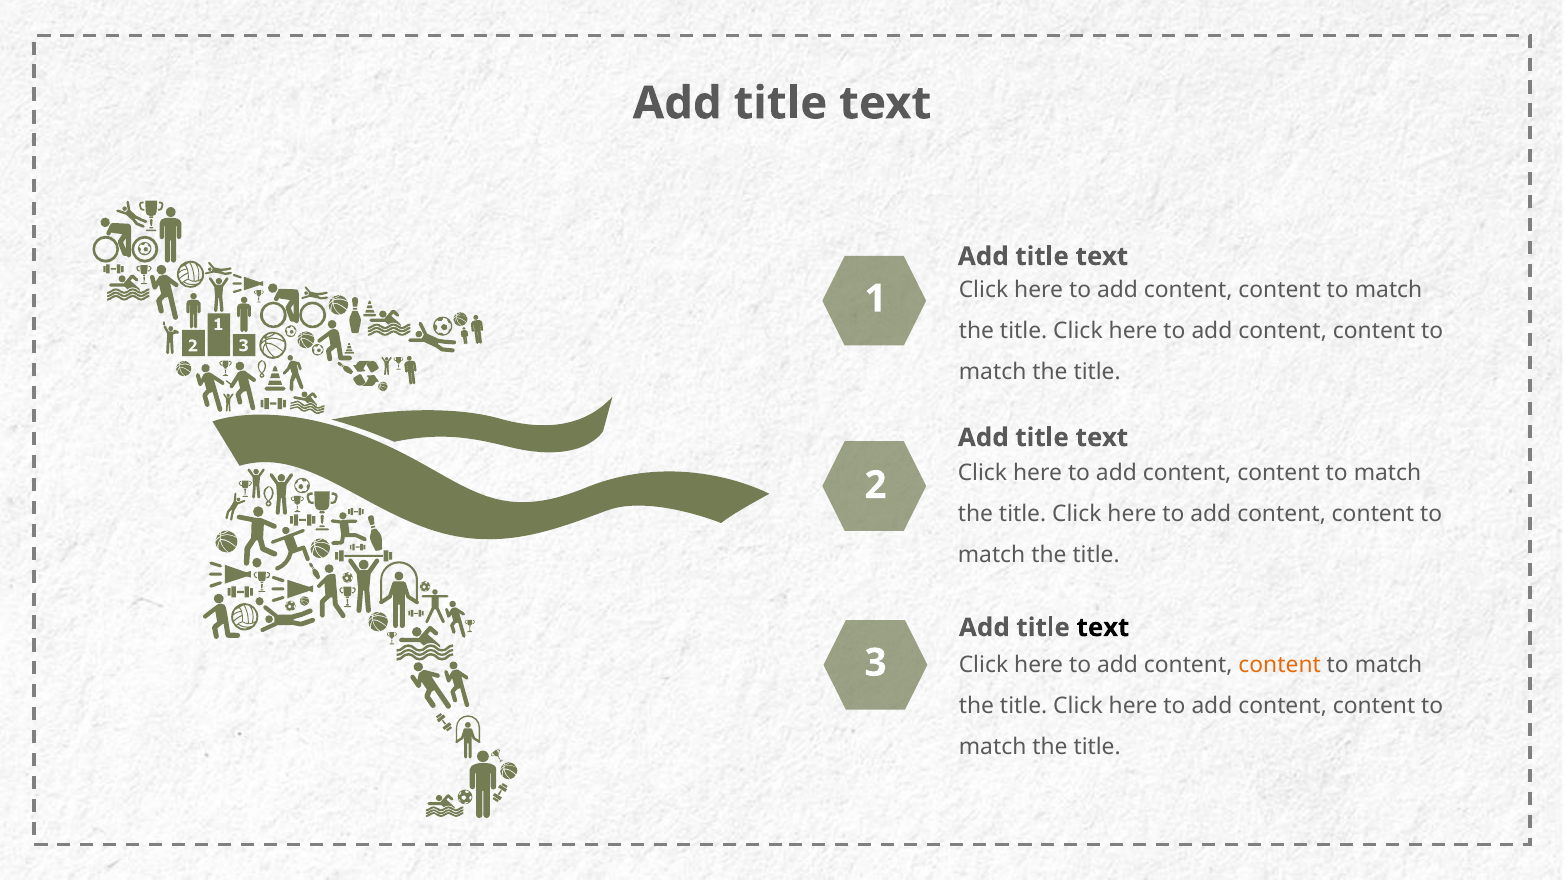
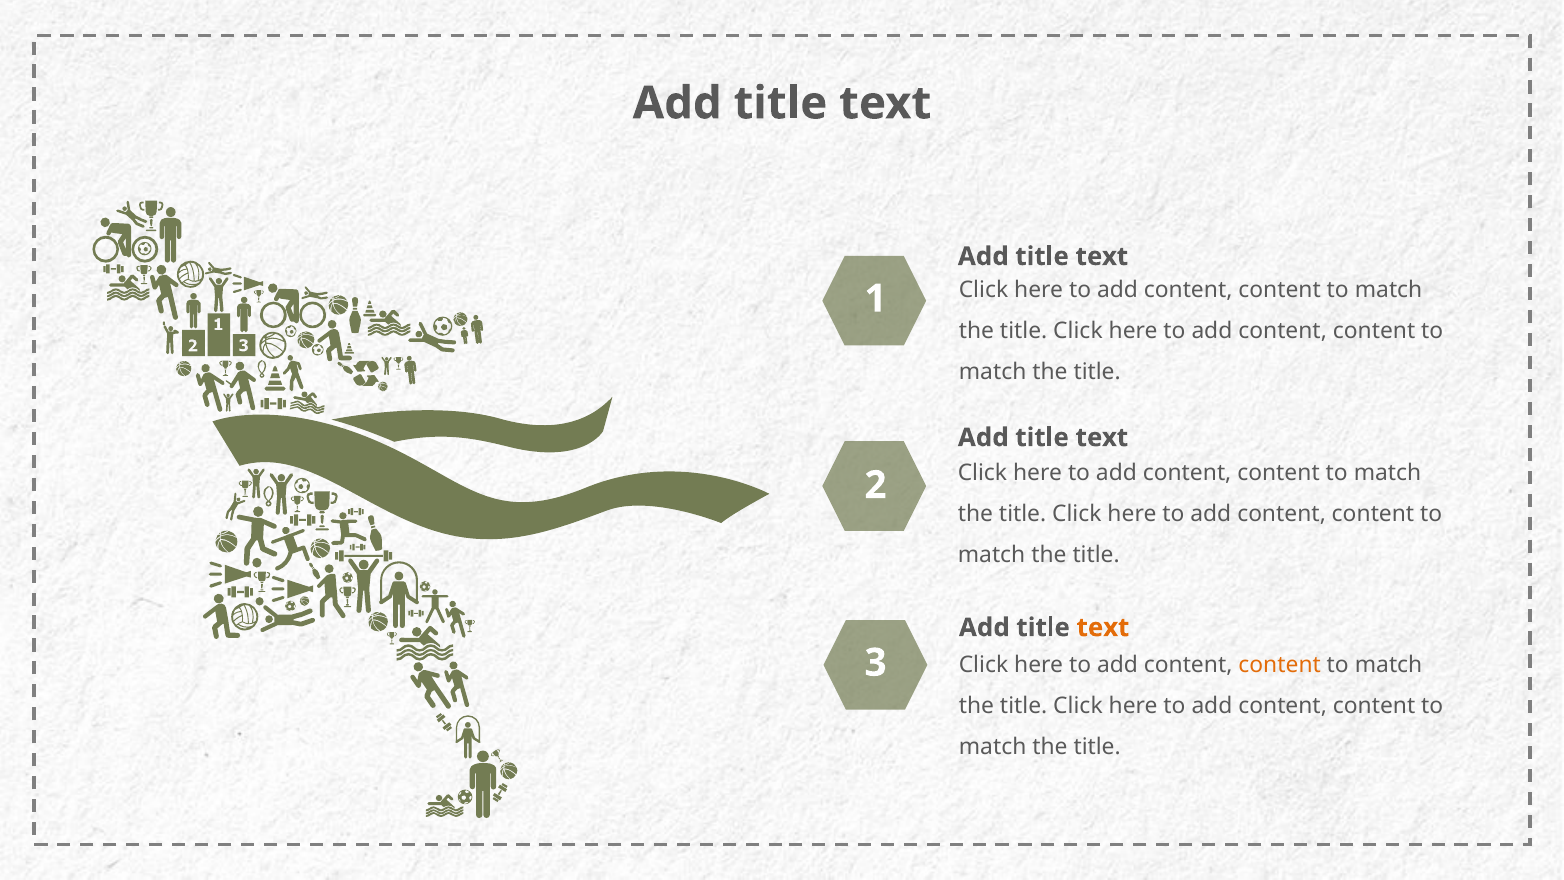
text colour: black -> orange (1103, 627)
